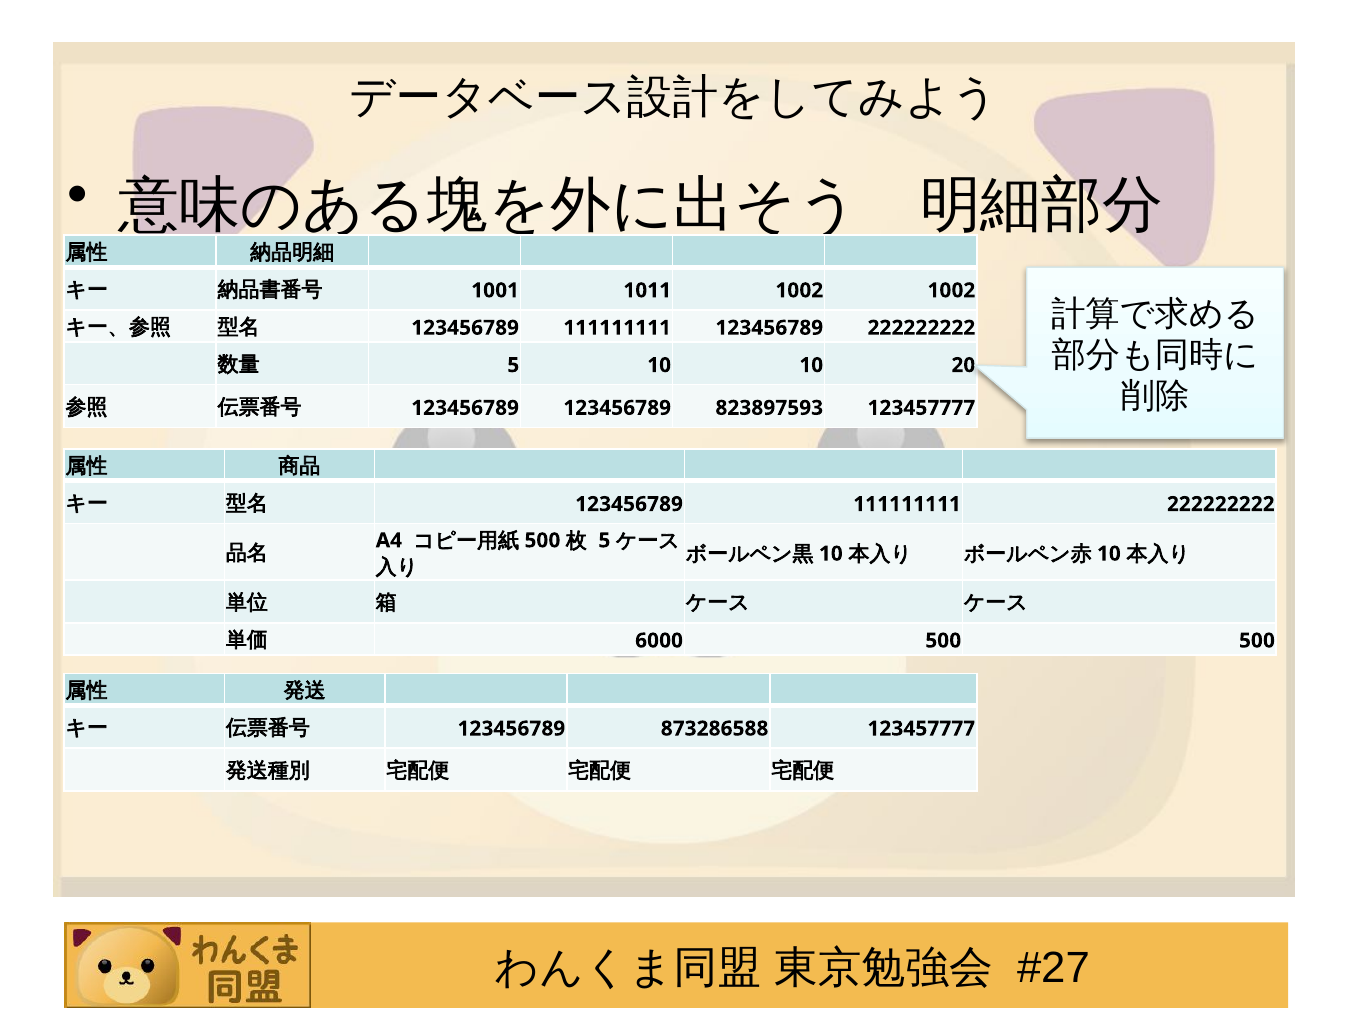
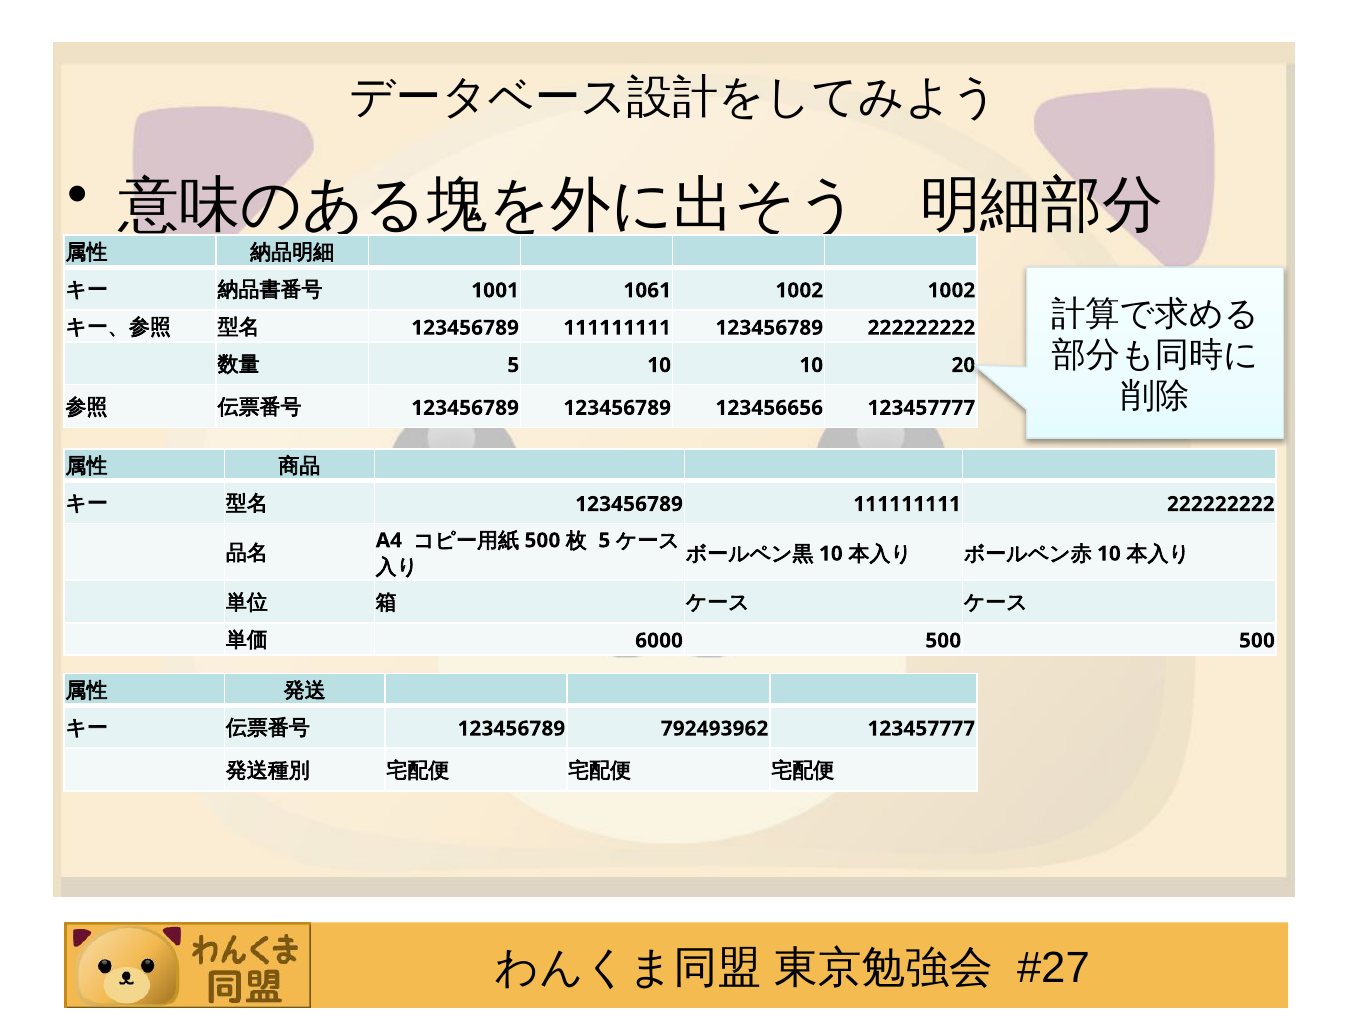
1011: 1011 -> 1061 (647, 291)
823897593: 823897593 -> 123456656 (769, 408)
873286588: 873286588 -> 792493962 (715, 729)
